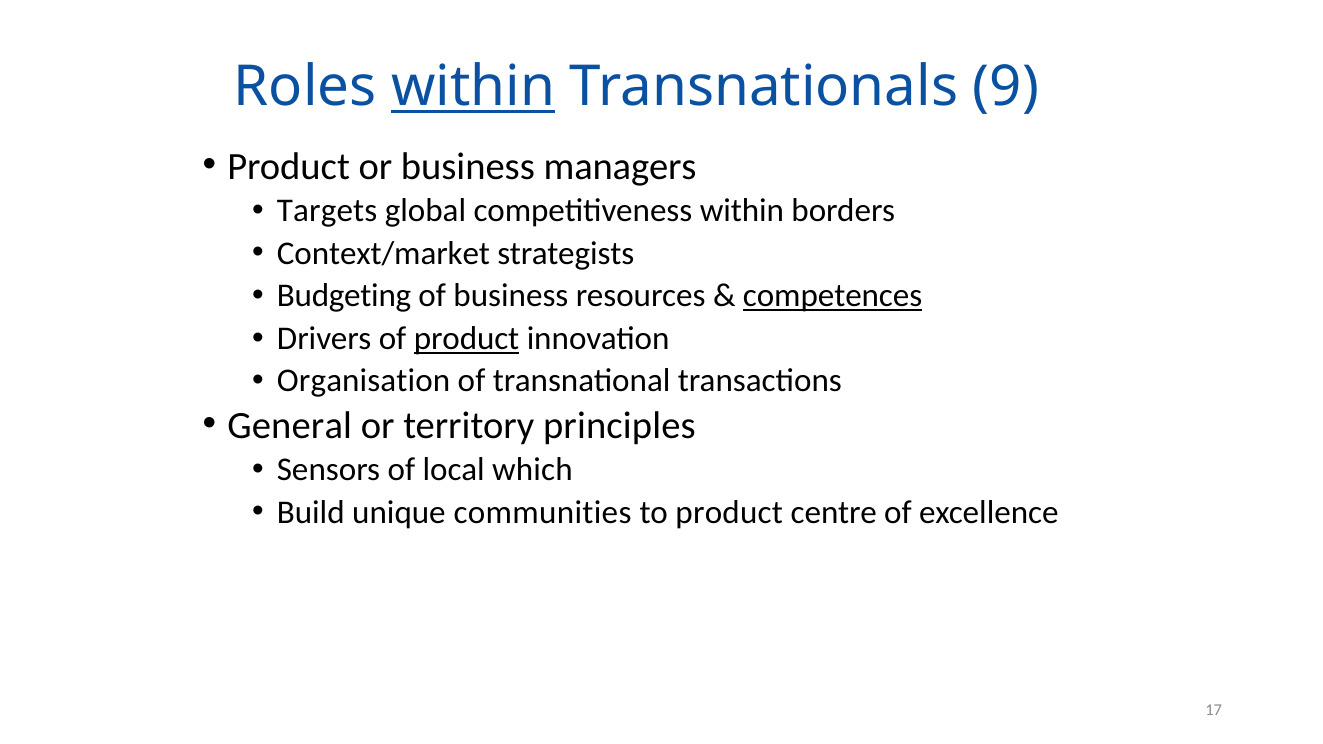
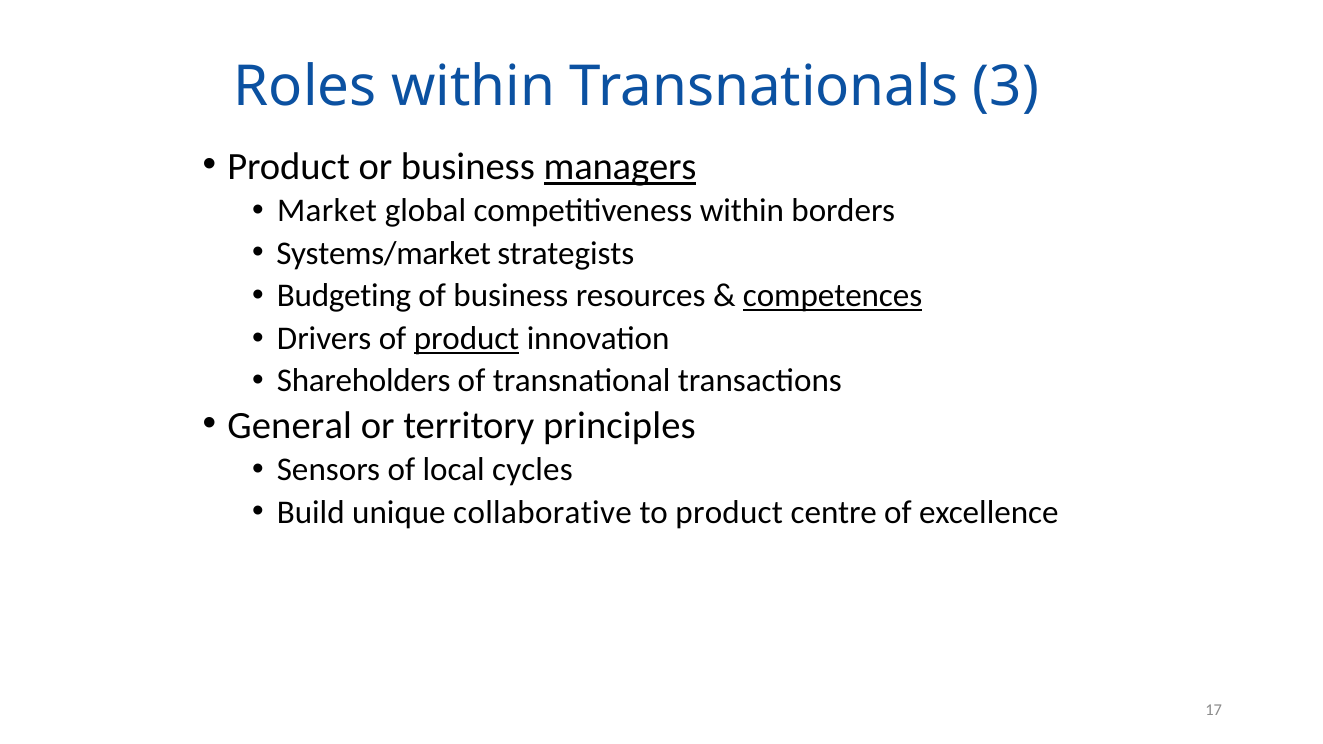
within underline: present -> none (473, 87)
9: 9 -> 3 (1006, 87)
managers underline: none -> present (620, 167)
Targets: Targets -> Market (327, 211)
Context/market: Context/market -> Systems/market (384, 253)
Organisation: Organisation -> Shareholders (364, 381)
which: which -> cycles (532, 470)
communities: communities -> collaborative (543, 512)
